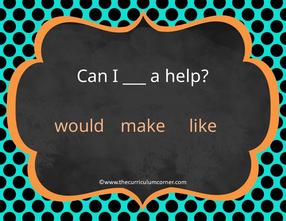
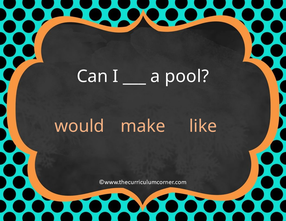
help: help -> pool (187, 76)
